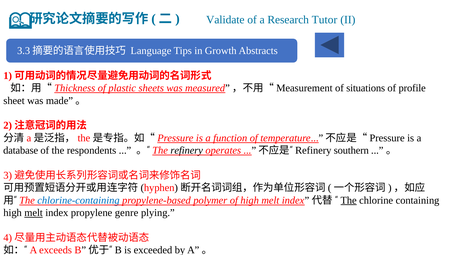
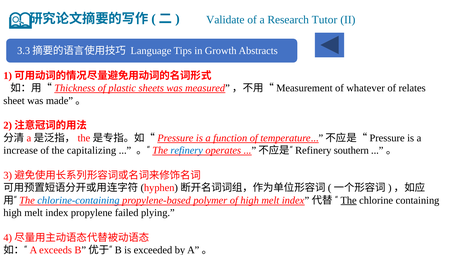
situations: situations -> whatever (366, 88)
profile: profile -> relates (412, 88)
database: database -> increase (21, 150)
respondents: respondents -> capitalizing (92, 150)
refinery colour: black -> blue (187, 150)
melt underline: present -> none (34, 213)
genre: genre -> failed (127, 213)
